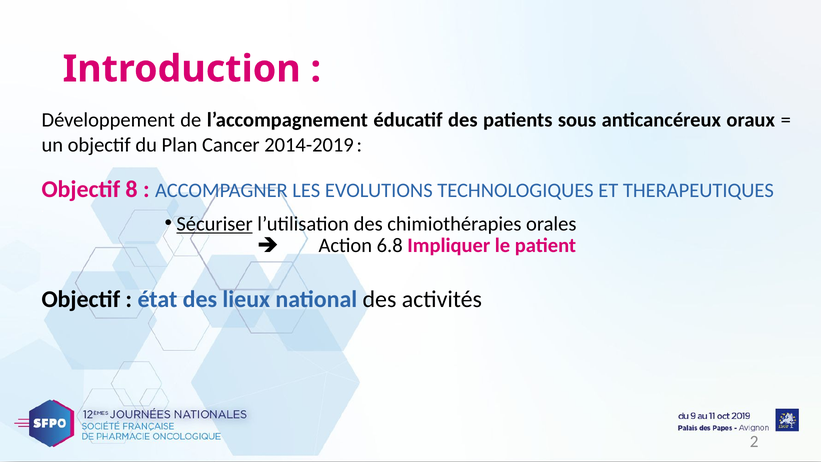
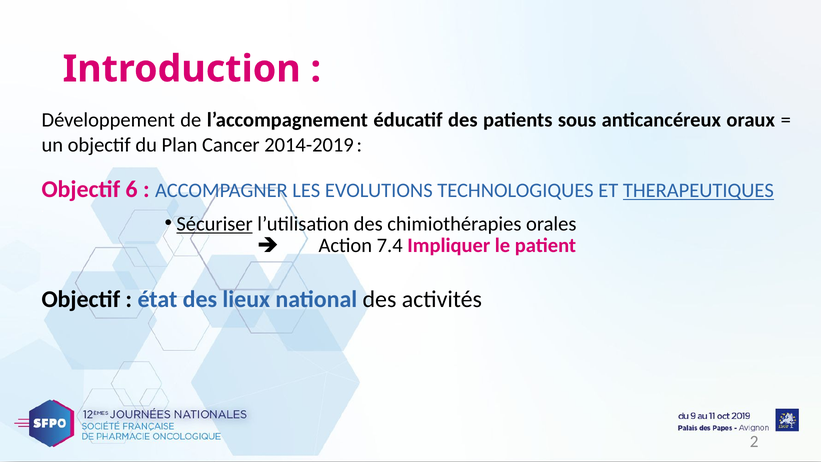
8: 8 -> 6 (132, 189)
THERAPEUTIQUES underline: none -> present (698, 191)
6.8: 6.8 -> 7.4 (390, 246)
